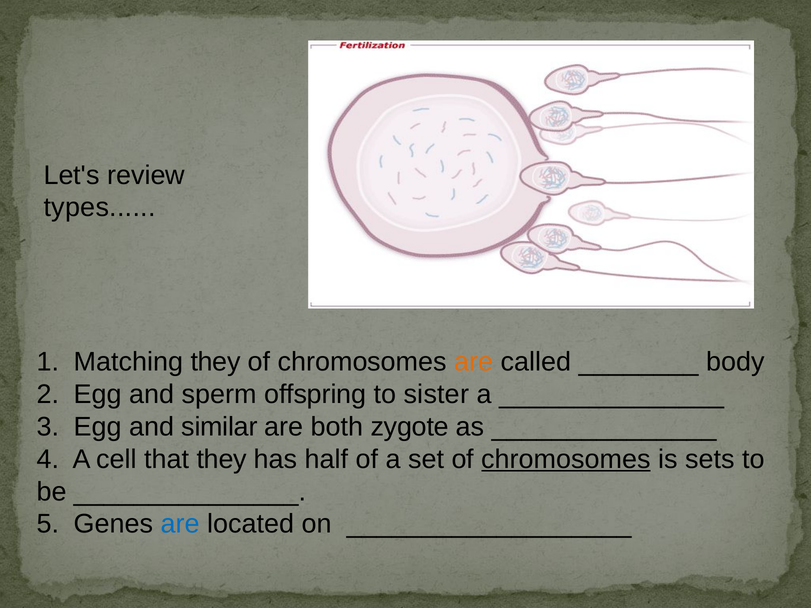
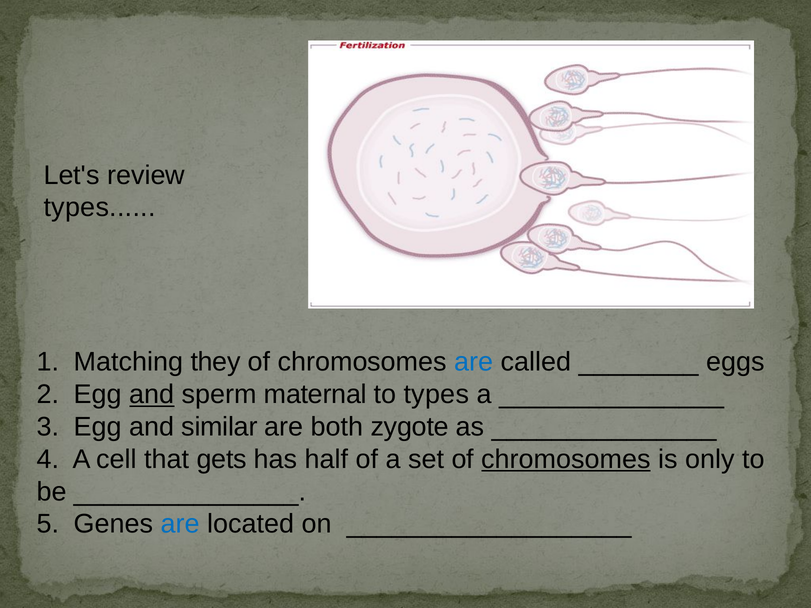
are colour: orange -> blue (474, 362)
body: body -> eggs (735, 362)
and underline: none -> present (152, 395)
offspring: offspring -> maternal (315, 395)
to sister: sister -> types (436, 395)
that they: they -> gets (222, 459)
sets: sets -> only (710, 459)
